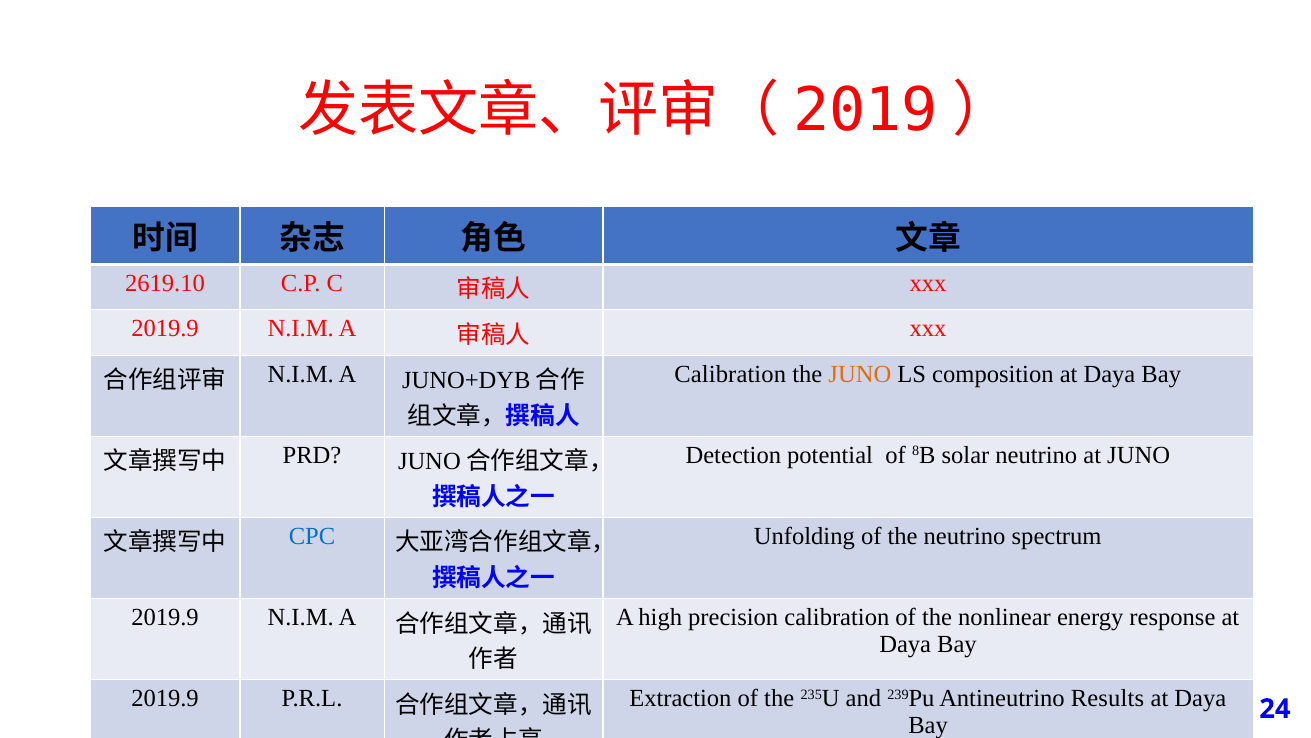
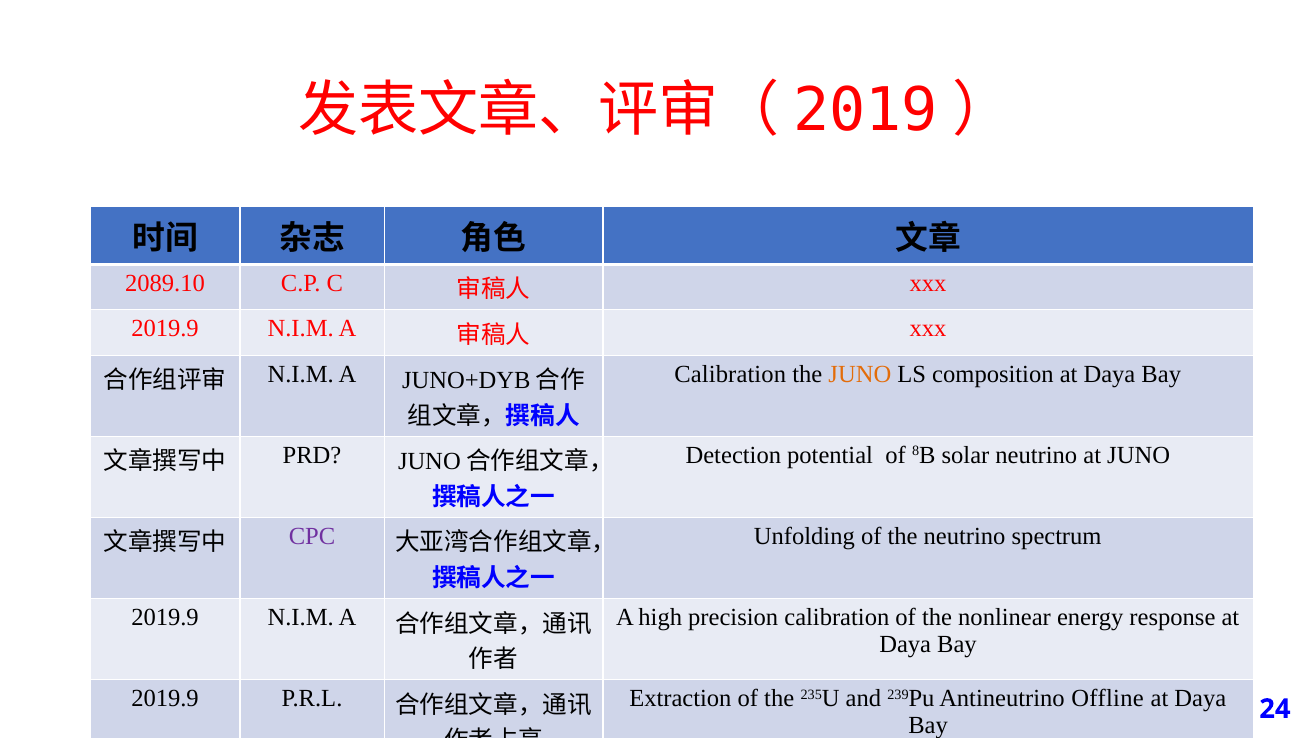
2619.10: 2619.10 -> 2089.10 (165, 283)
CPC colour: blue -> purple (312, 536)
Results: Results -> Offline (1108, 698)
